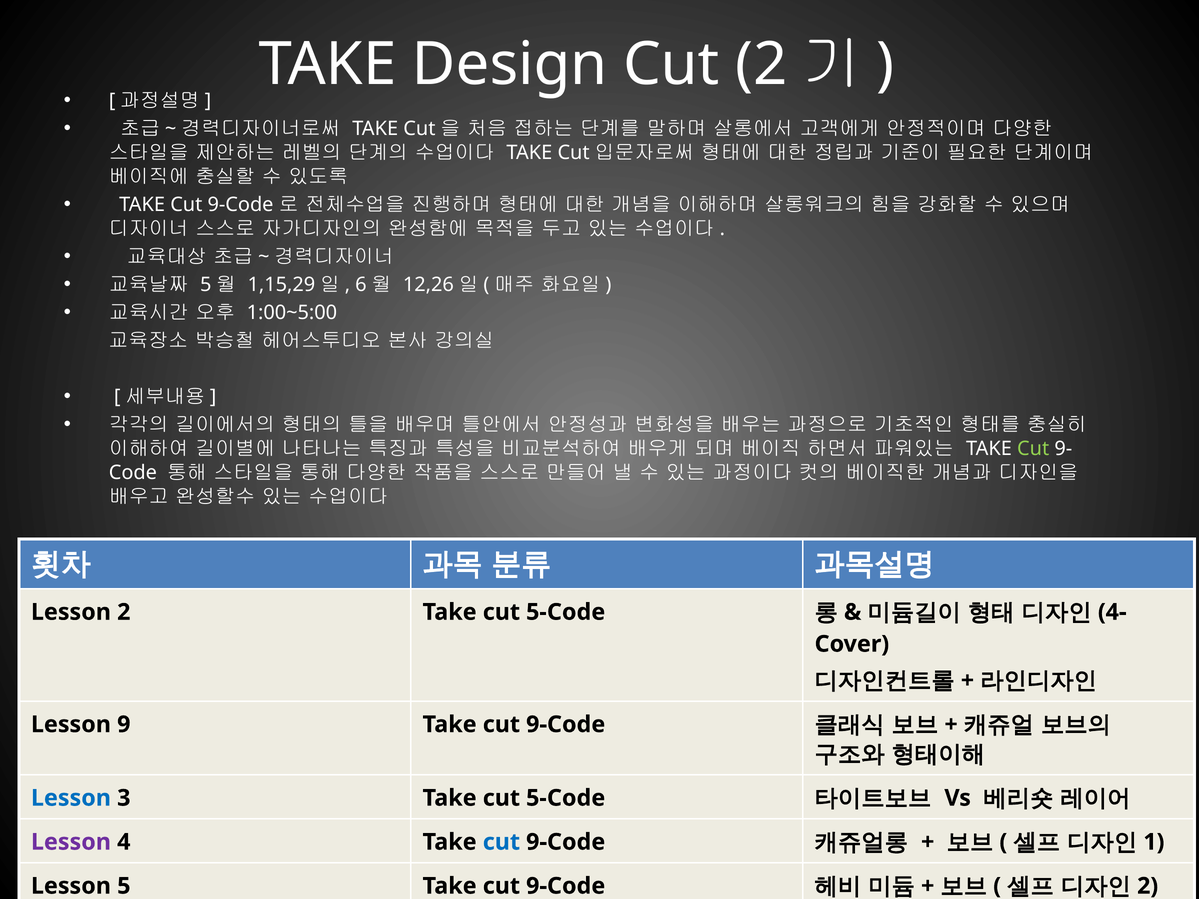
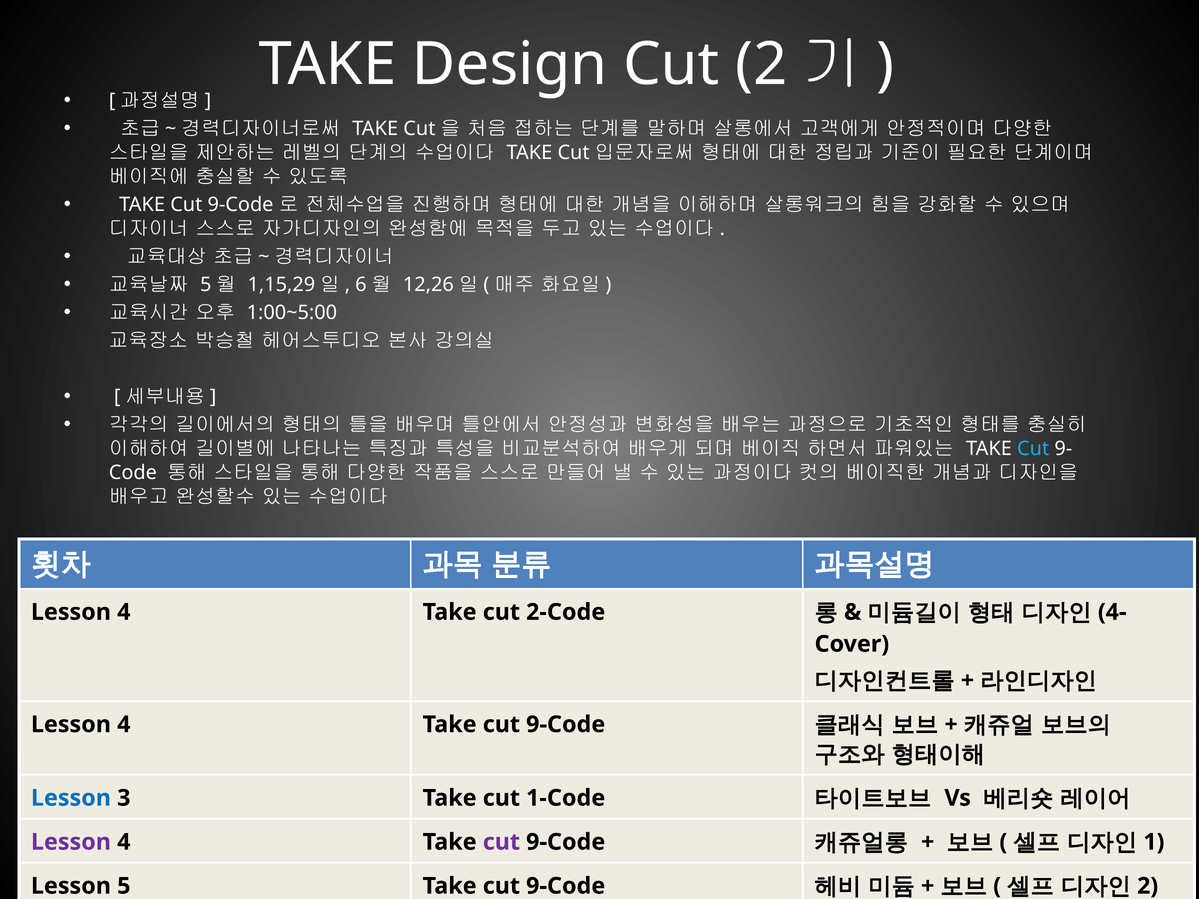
Cut colour: light green -> light blue (1033, 449)
2: 2 -> 4 (124, 612)
5-Code: 5-Code -> 2-Code (566, 612)
9: 9 -> 4 (124, 725)
3 Take cut 5-Code: 5-Code -> 1-Code (566, 798)
cut colour: blue -> purple (501, 842)
